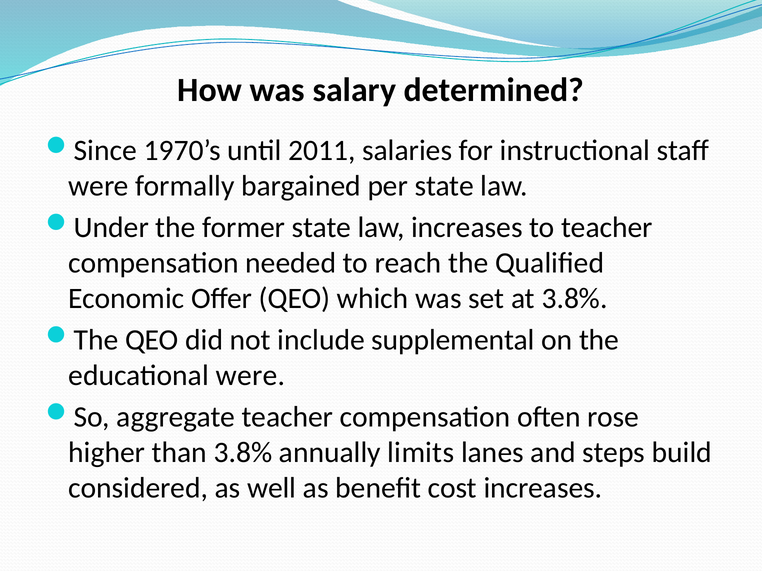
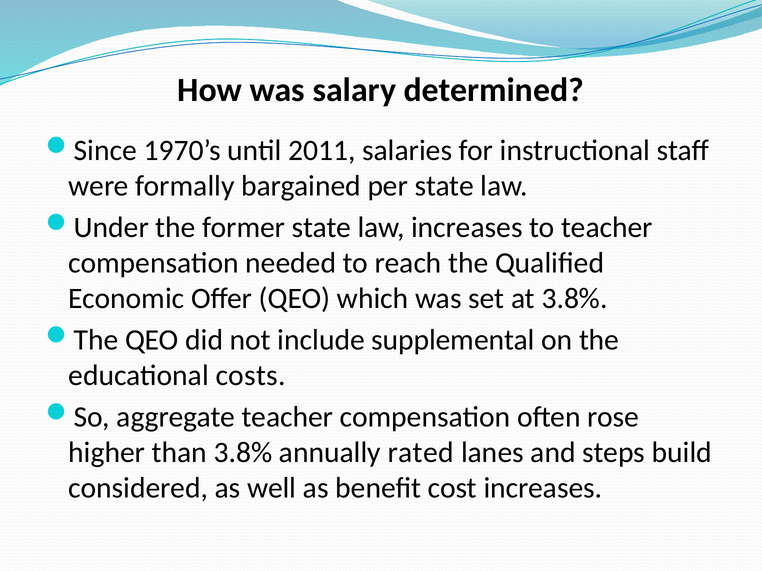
educational were: were -> costs (251, 376)
limits: limits -> rated (421, 453)
